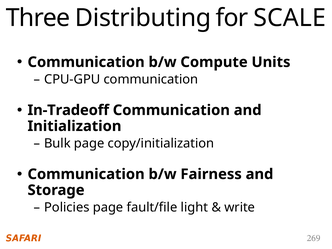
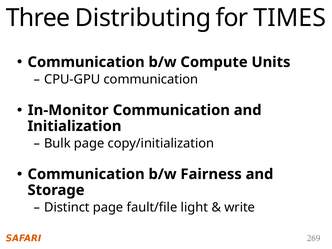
SCALE: SCALE -> TIMES (290, 18)
In-Tradeoff: In-Tradeoff -> In-Monitor (68, 110)
Policies: Policies -> Distinct (67, 207)
